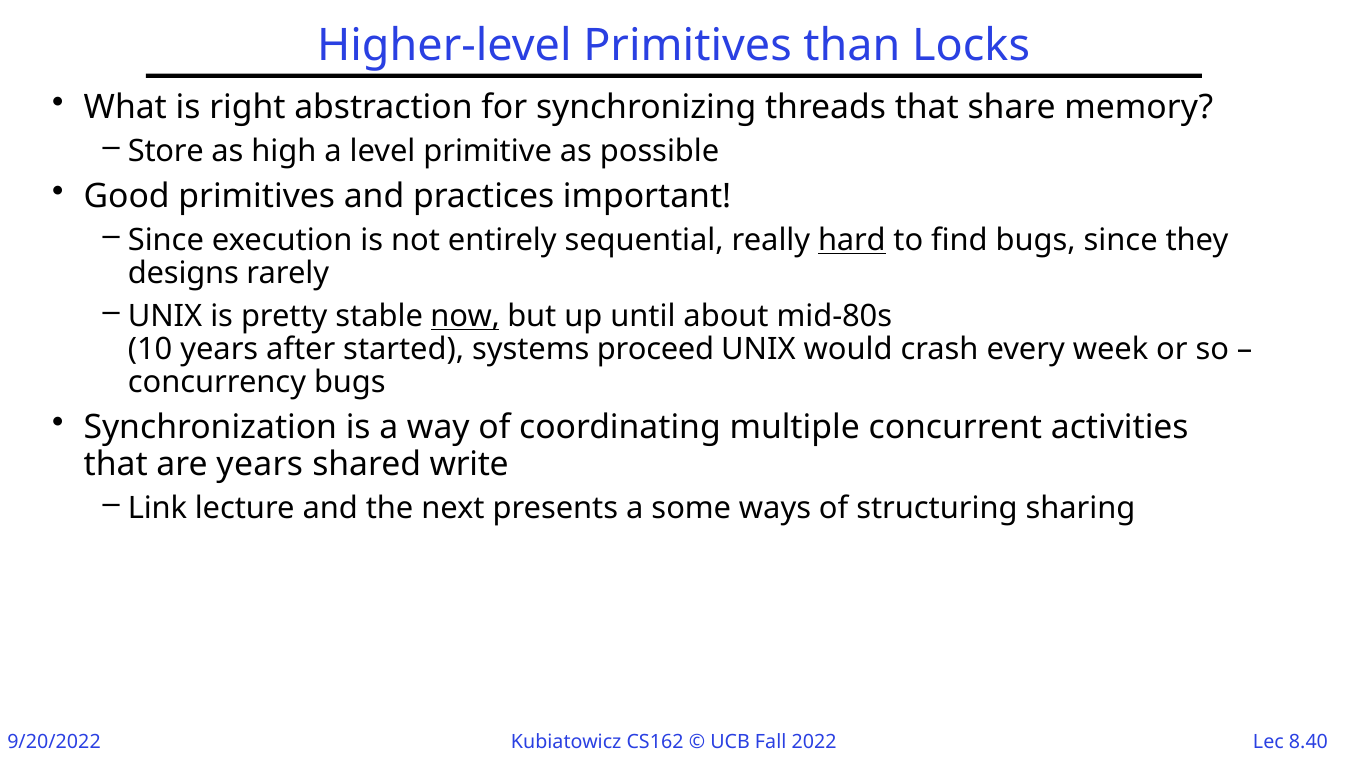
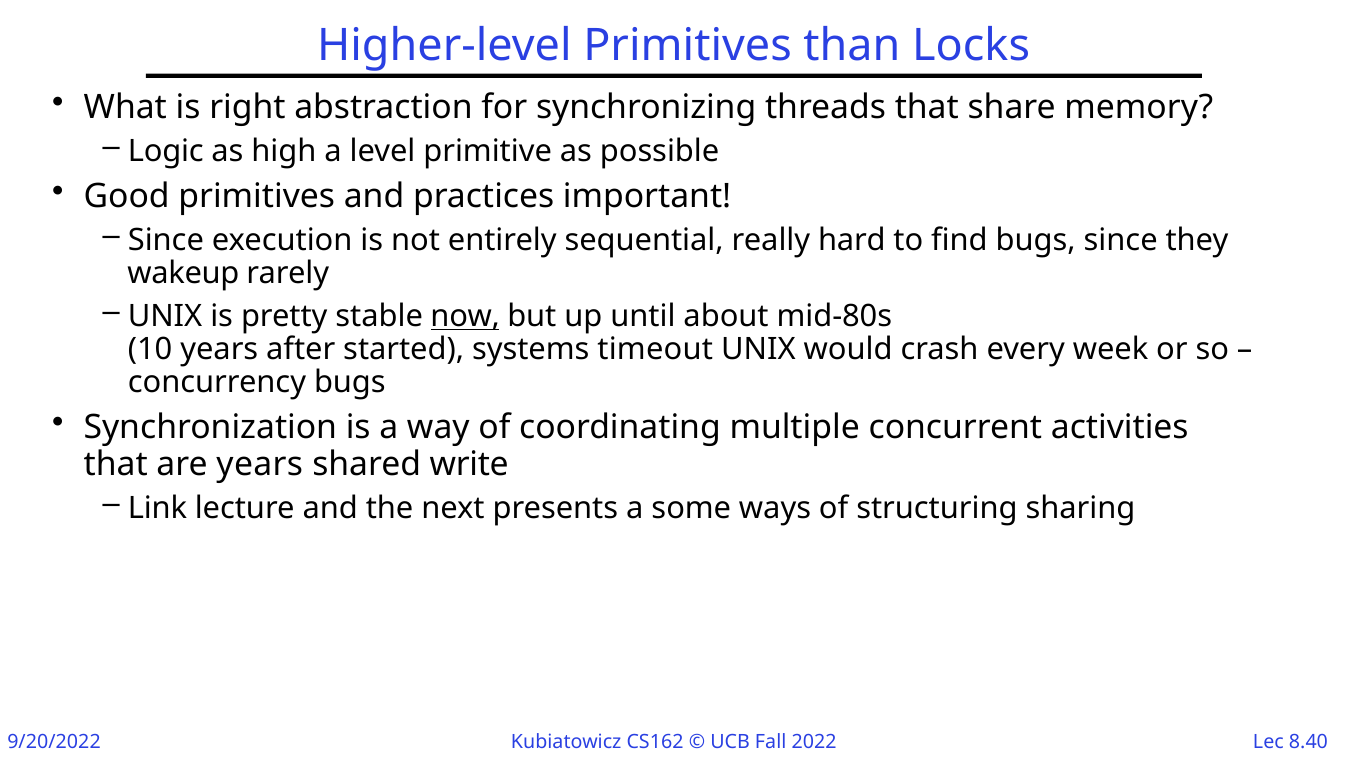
Store: Store -> Logic (166, 151)
hard underline: present -> none (852, 240)
designs: designs -> wakeup (183, 274)
proceed: proceed -> timeout (655, 350)
